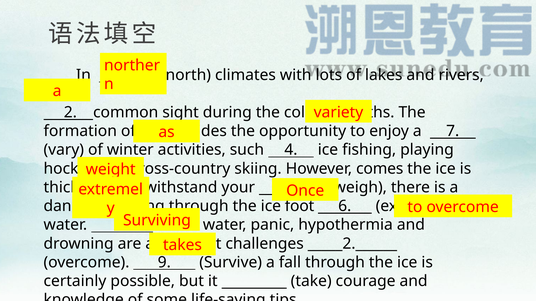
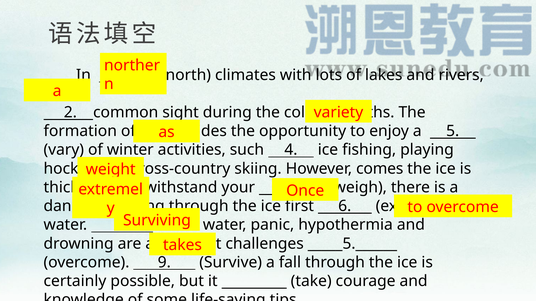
a 7: 7 -> 5 (453, 131)
foot: foot -> first (300, 206)
_____2.______: _____2.______ -> _____5.______ (352, 244)
